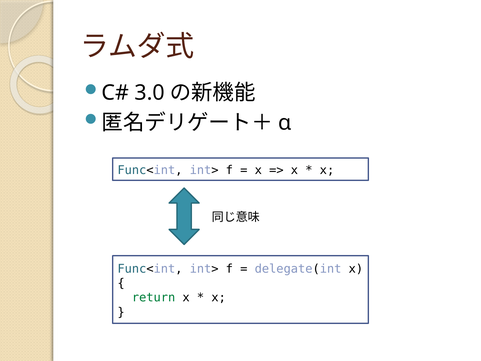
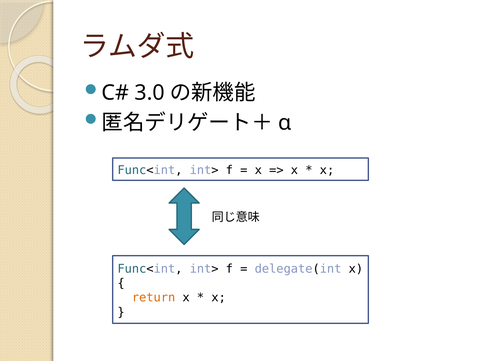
return colour: green -> orange (154, 297)
